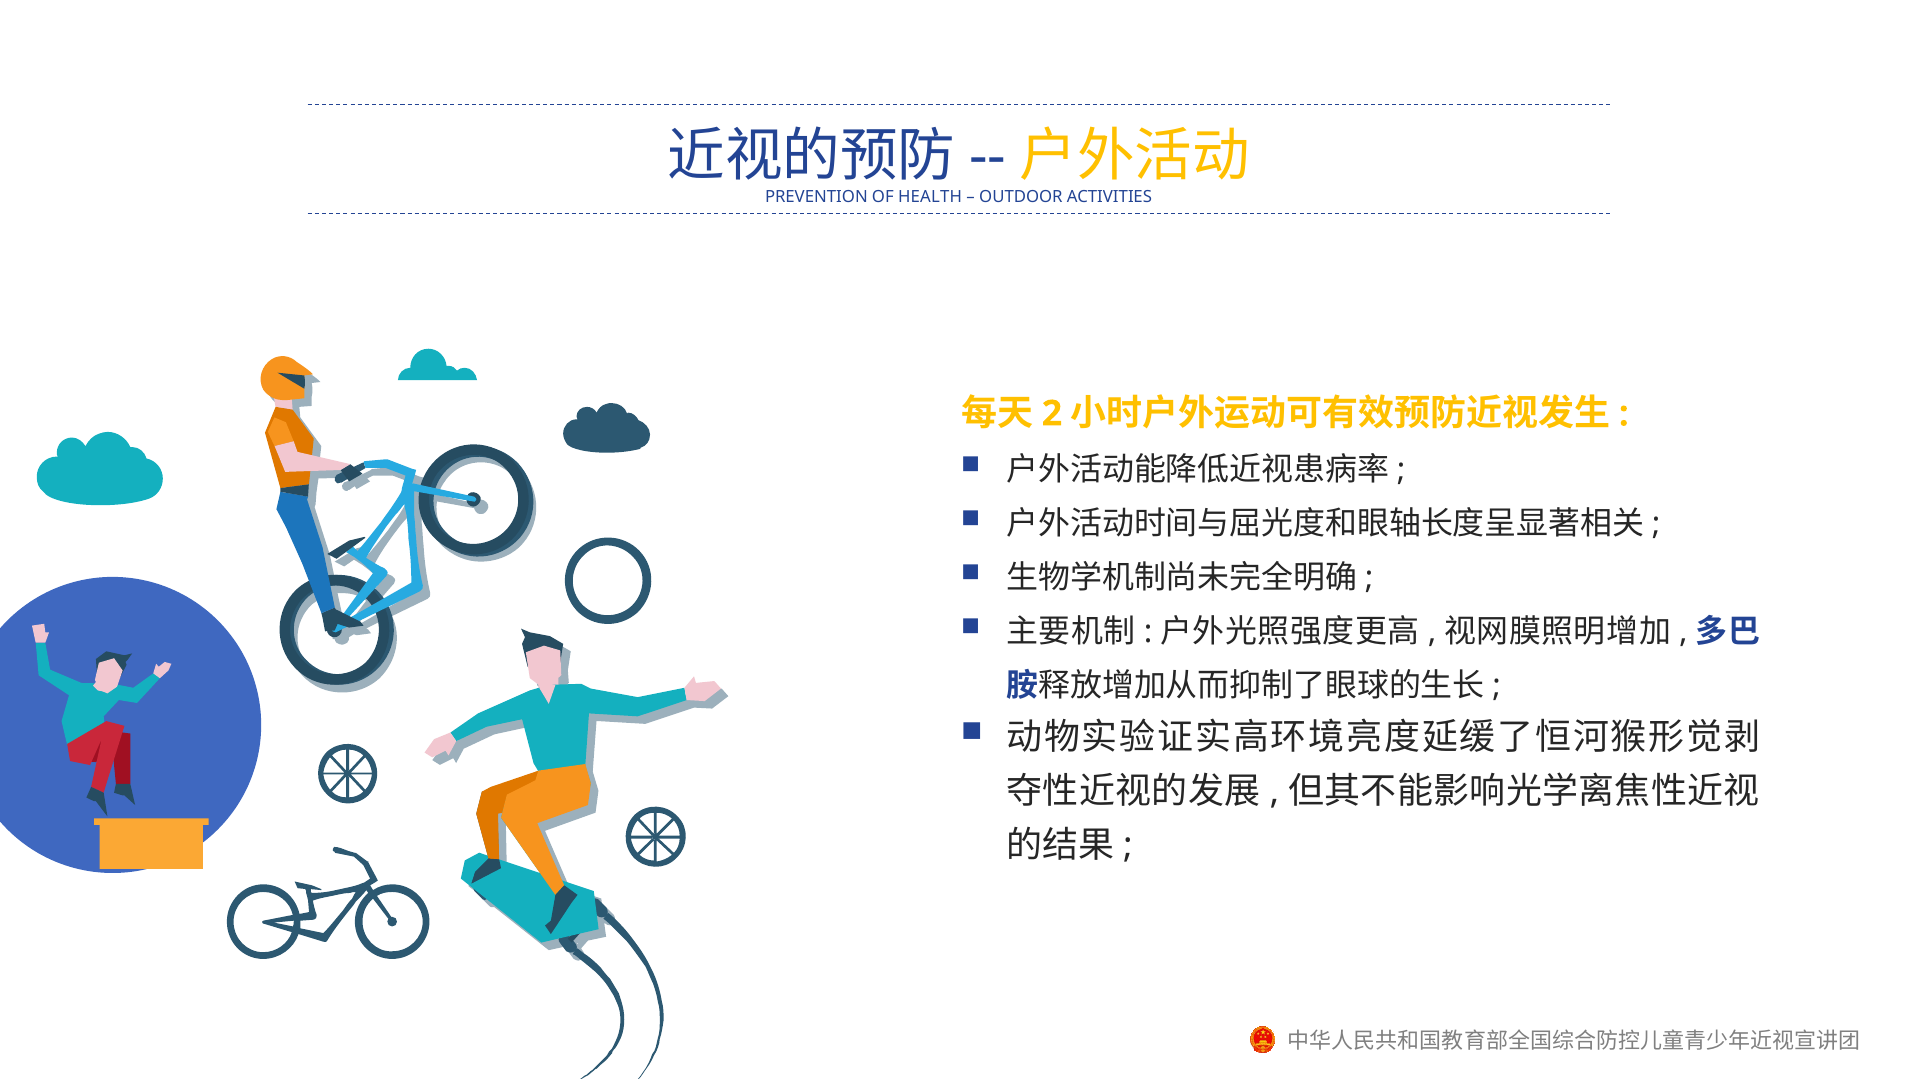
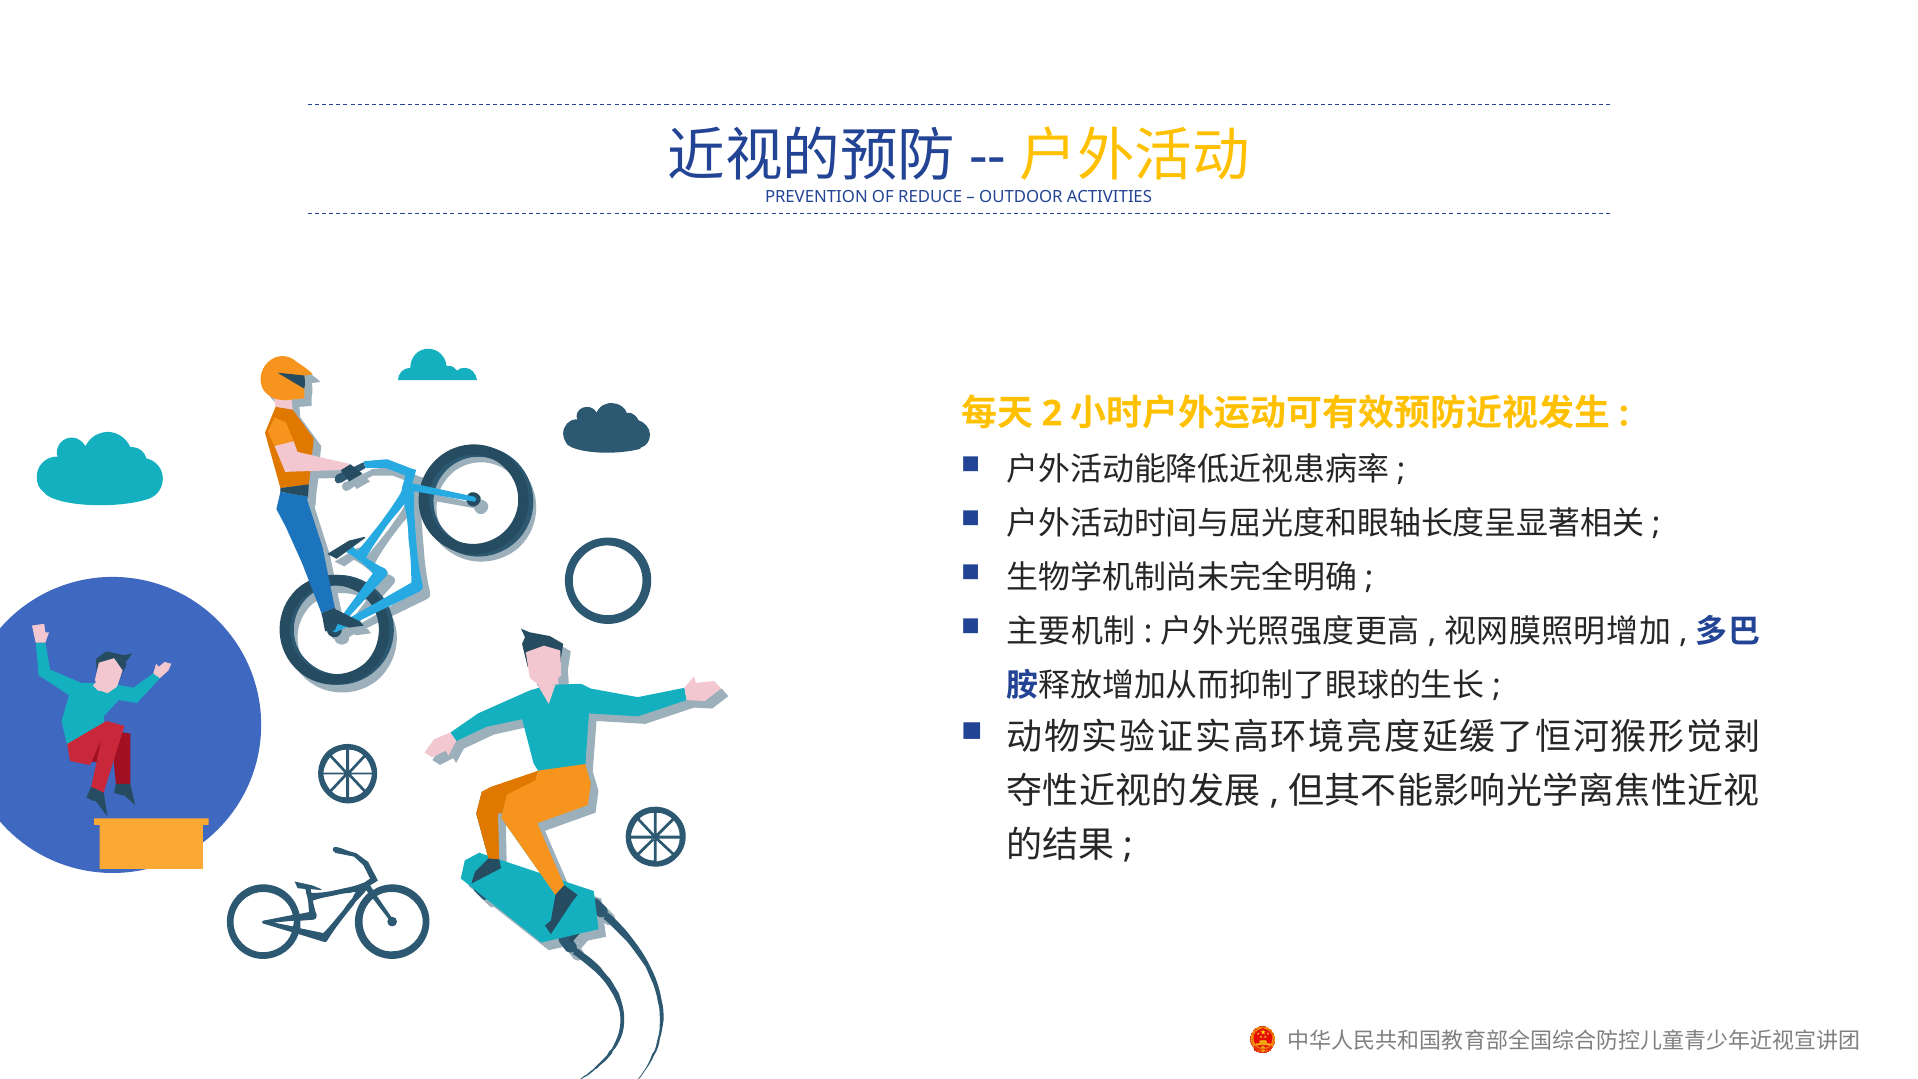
HEALTH: HEALTH -> REDUCE (930, 197)
